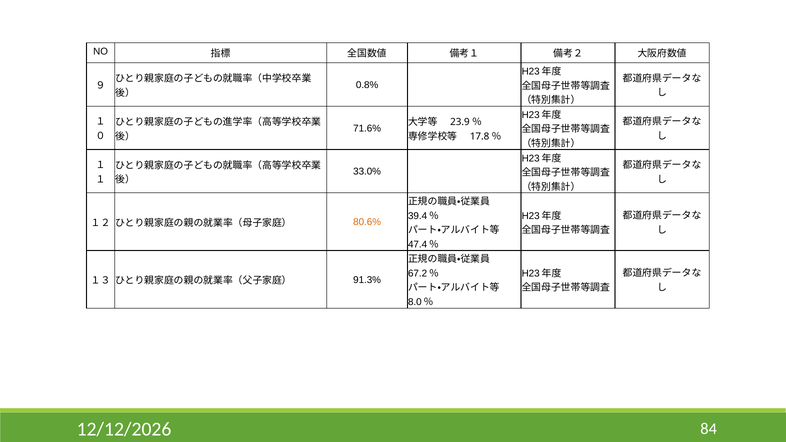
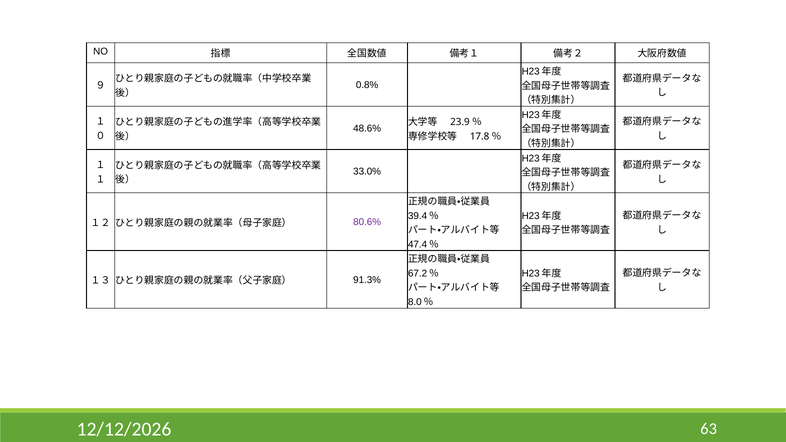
71.6%: 71.6% -> 48.6% (367, 128)
80.6% colour: orange -> purple (367, 222)
84: 84 -> 63 (709, 429)
